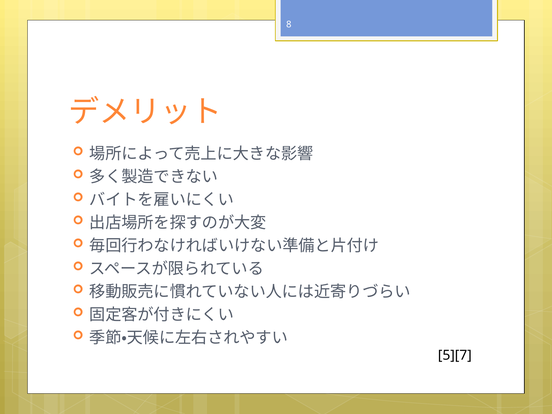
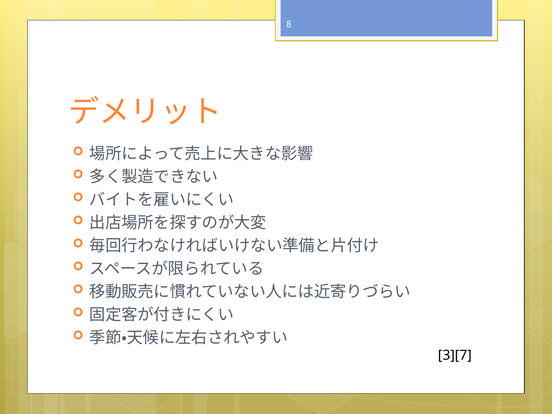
5][7: 5][7 -> 3][7 (455, 355)
